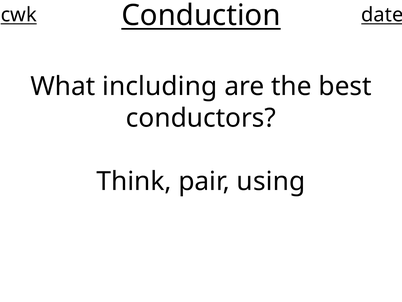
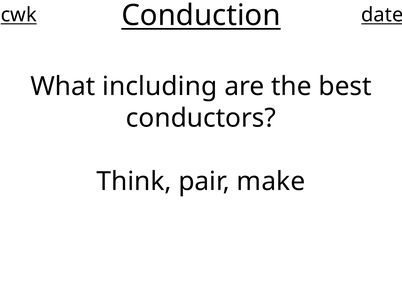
using: using -> make (271, 181)
